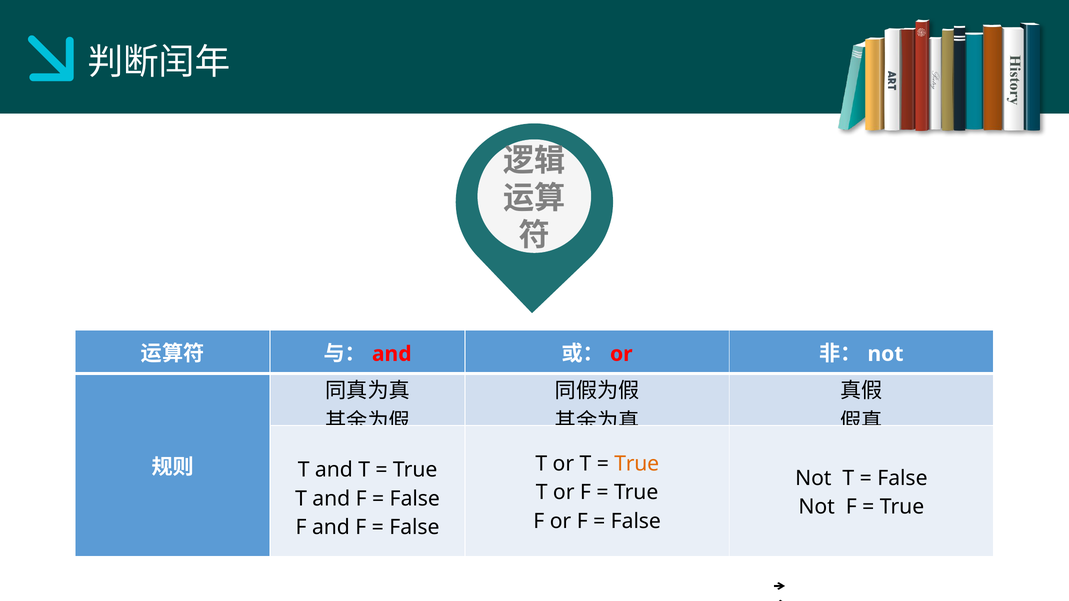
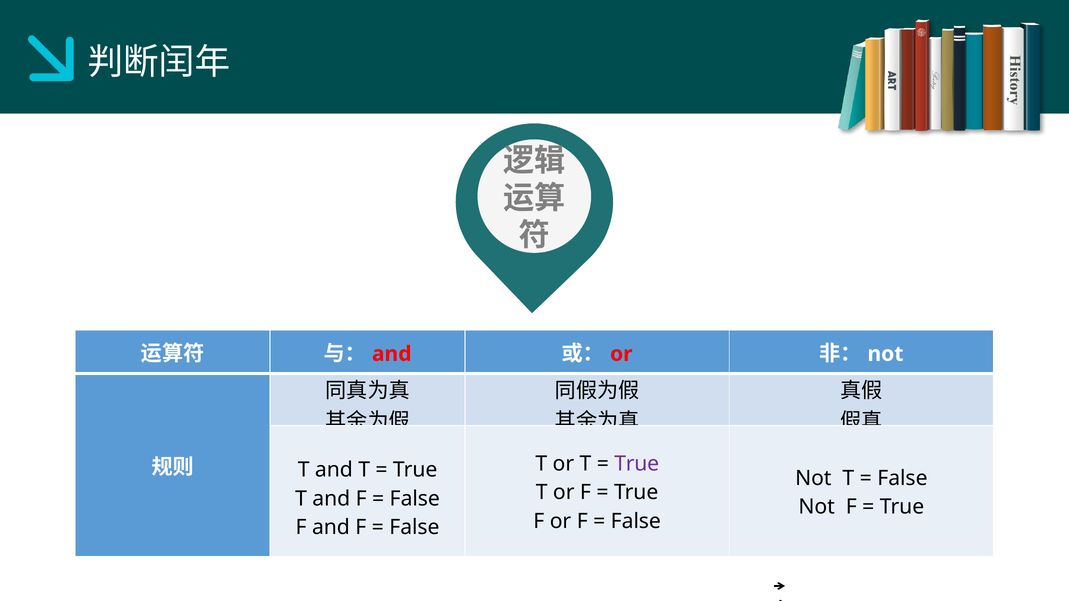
True colour: orange -> purple (637, 464)
